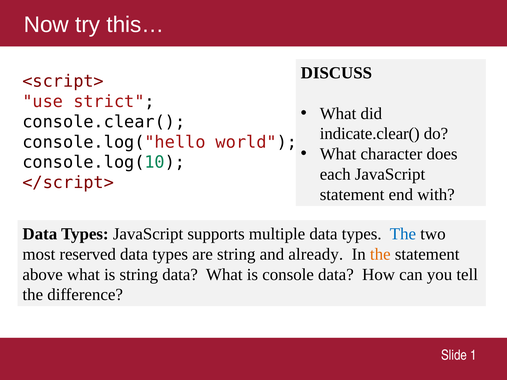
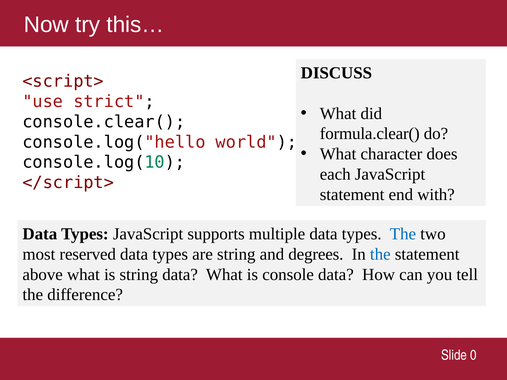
indicate.clear(: indicate.clear( -> formula.clear( (370, 134)
already: already -> degrees (316, 254)
the colour: orange -> blue (380, 254)
1: 1 -> 0 (473, 355)
